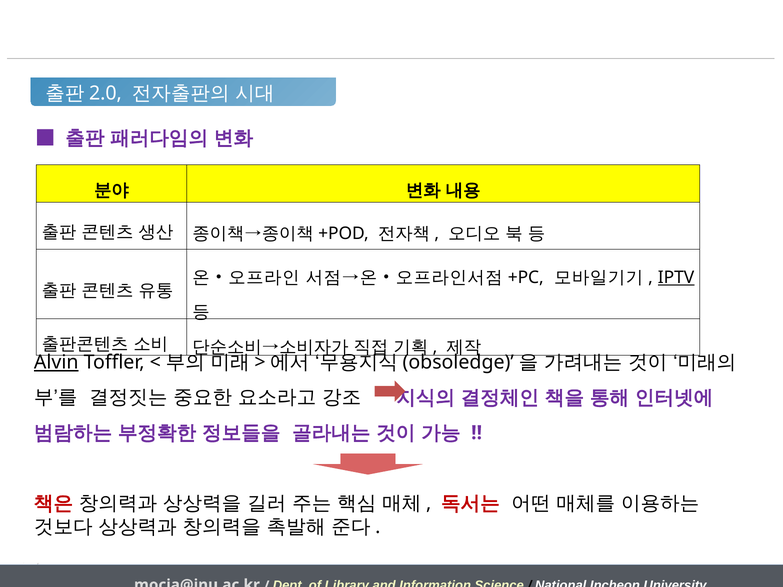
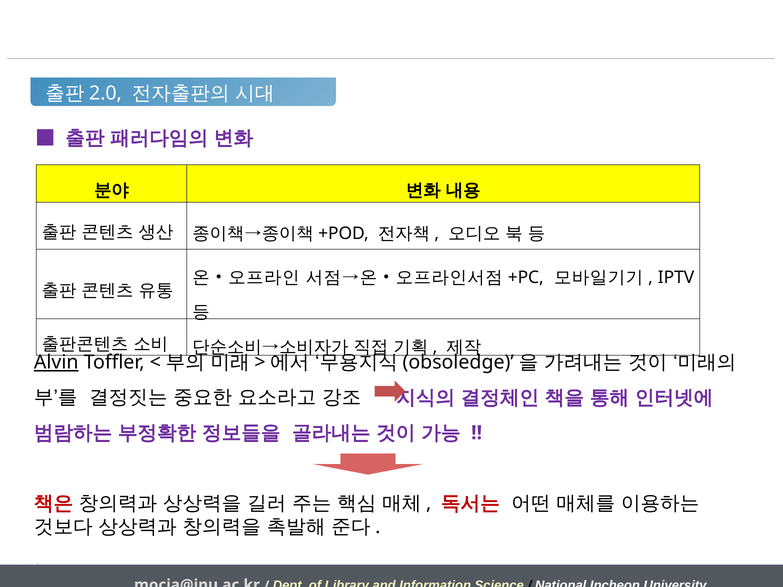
IPTV underline: present -> none (676, 277)
